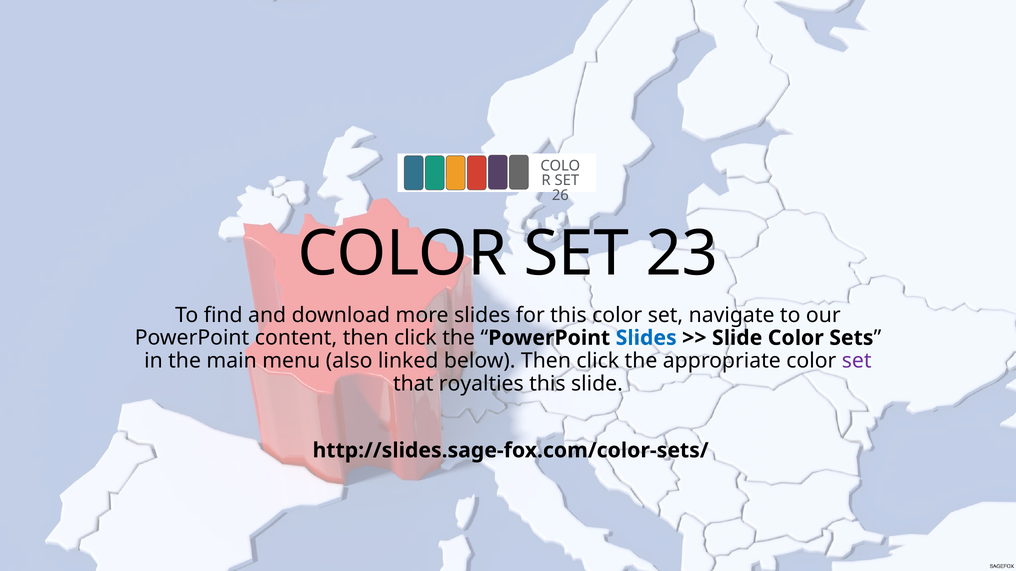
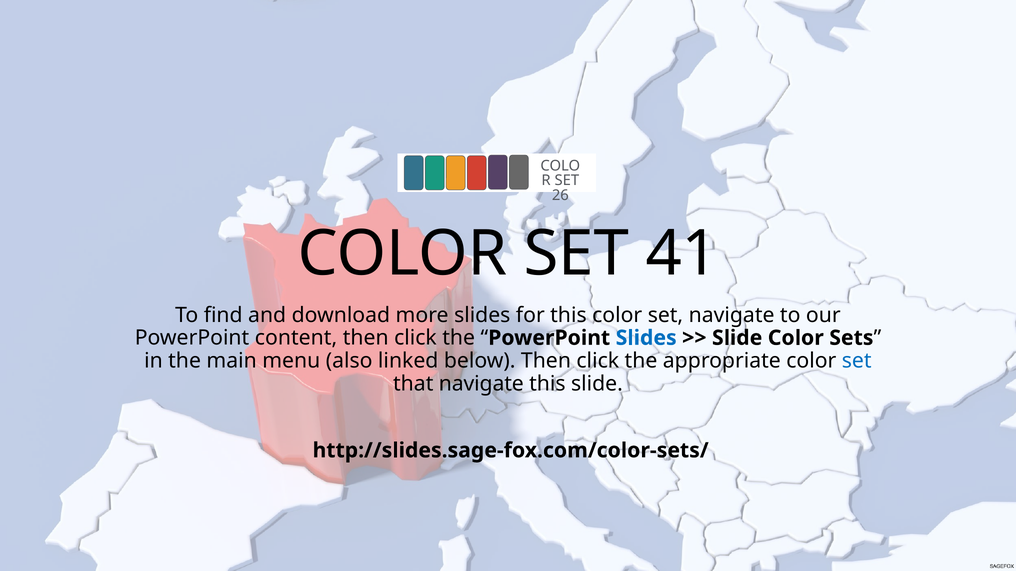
23: 23 -> 41 (682, 254)
set colour: purple -> blue (857, 361)
that royalties: royalties -> navigate (481, 384)
